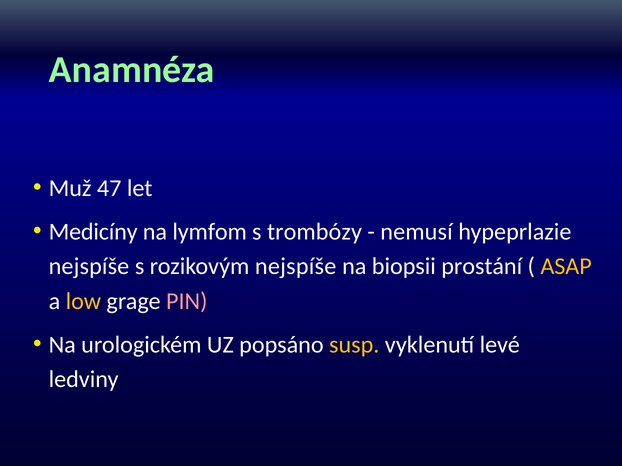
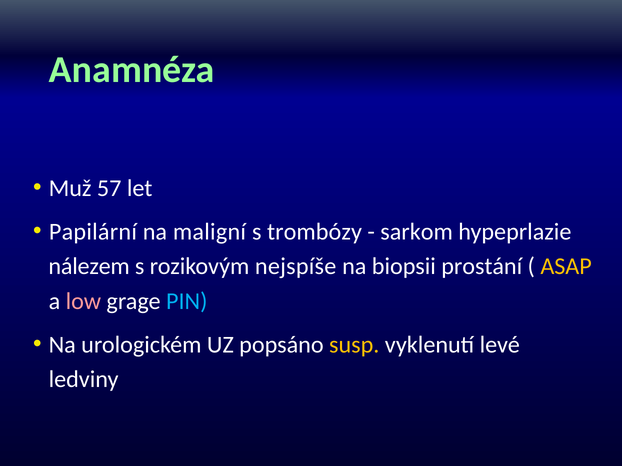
47: 47 -> 57 (109, 188)
Medicíny: Medicíny -> Papilární (93, 232)
lymfom: lymfom -> maligní (209, 232)
nemusí: nemusí -> sarkom (417, 232)
nejspíše: nejspíše -> nálezem (89, 267)
low colour: yellow -> pink (83, 301)
PIN colour: pink -> light blue (187, 301)
